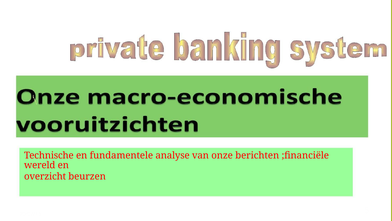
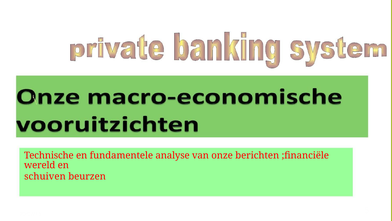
overzicht: overzicht -> schuiven (45, 176)
